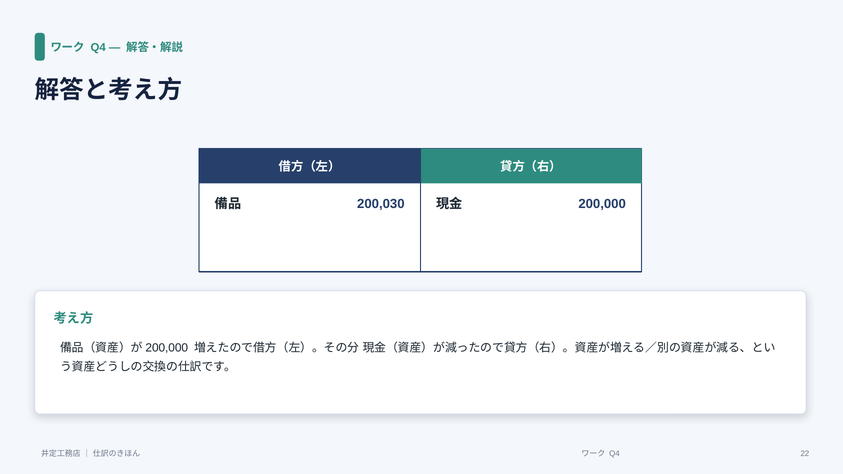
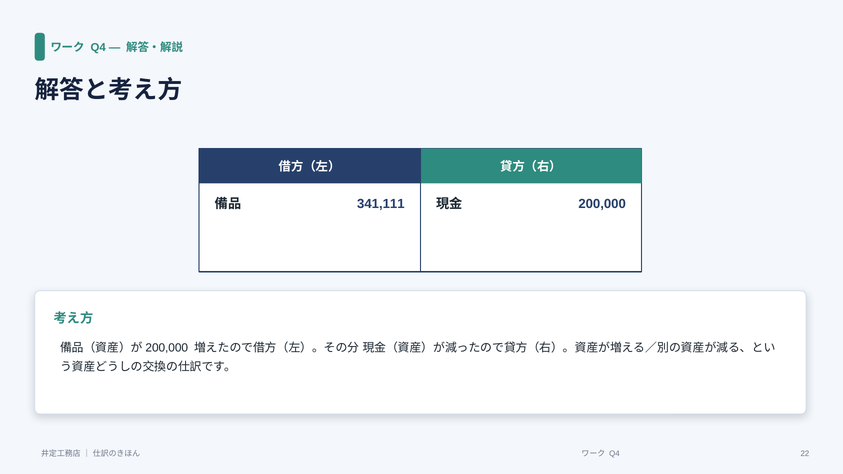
200,030: 200,030 -> 341,111 (381, 204)
